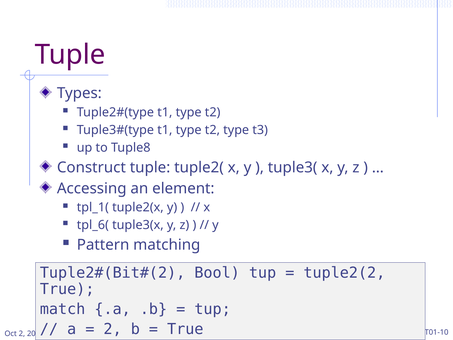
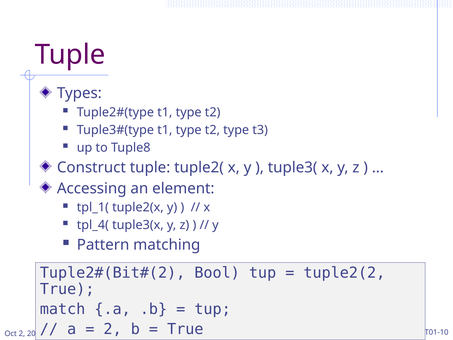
tpl_6(: tpl_6( -> tpl_4( (93, 225)
